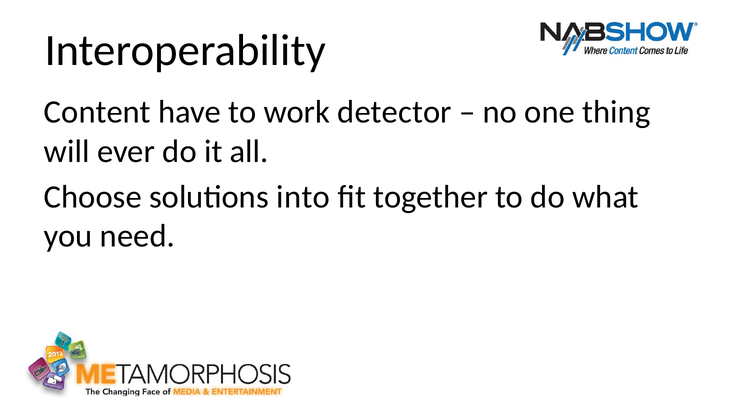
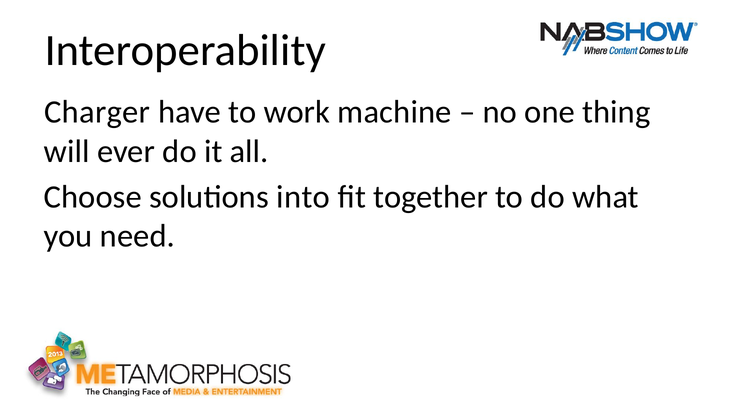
Content: Content -> Charger (97, 112)
detector: detector -> machine (395, 112)
